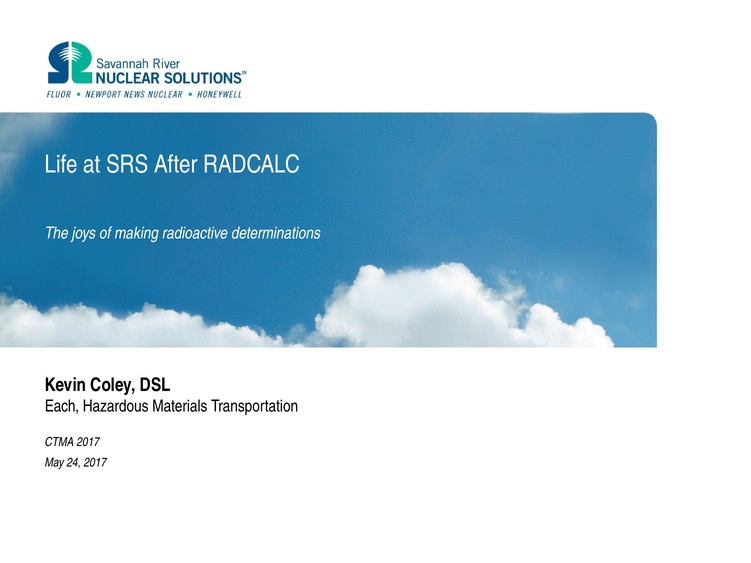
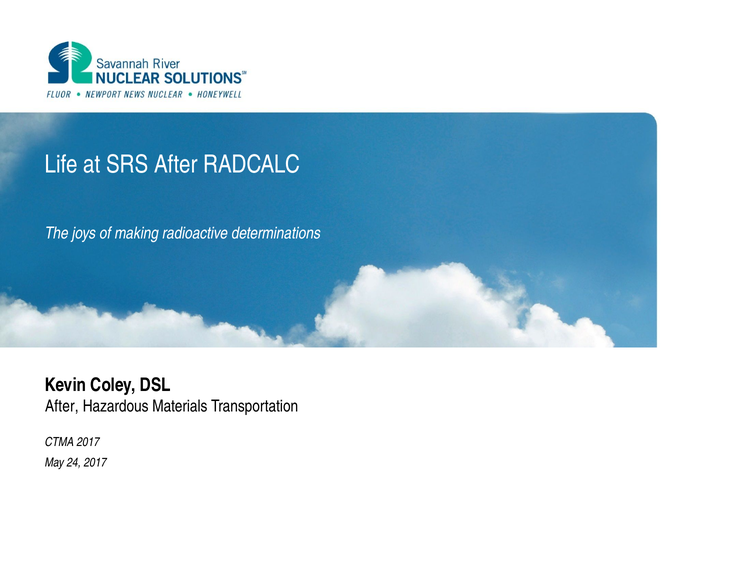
Each: Each -> After (62, 406)
